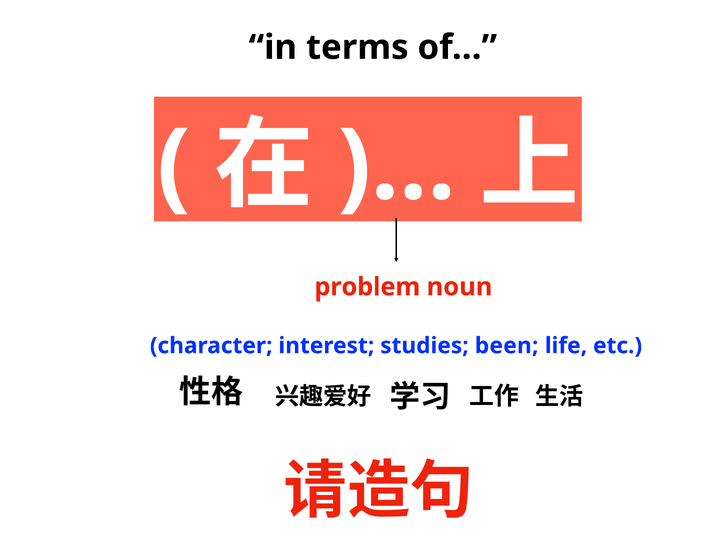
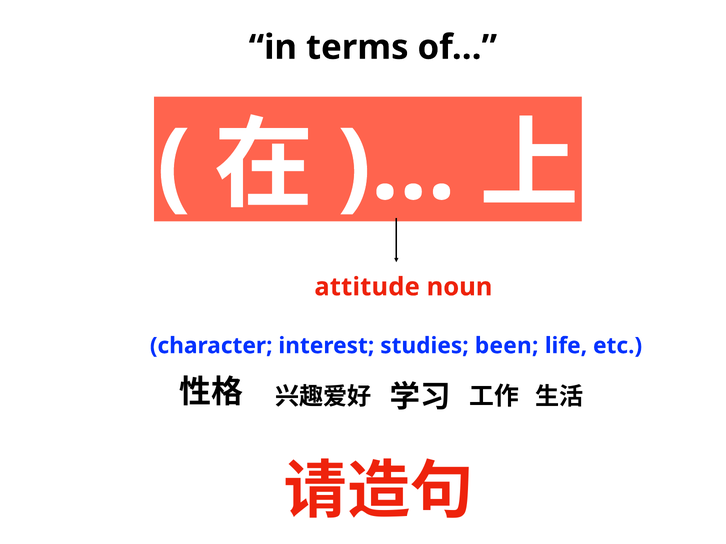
problem: problem -> attitude (367, 287)
